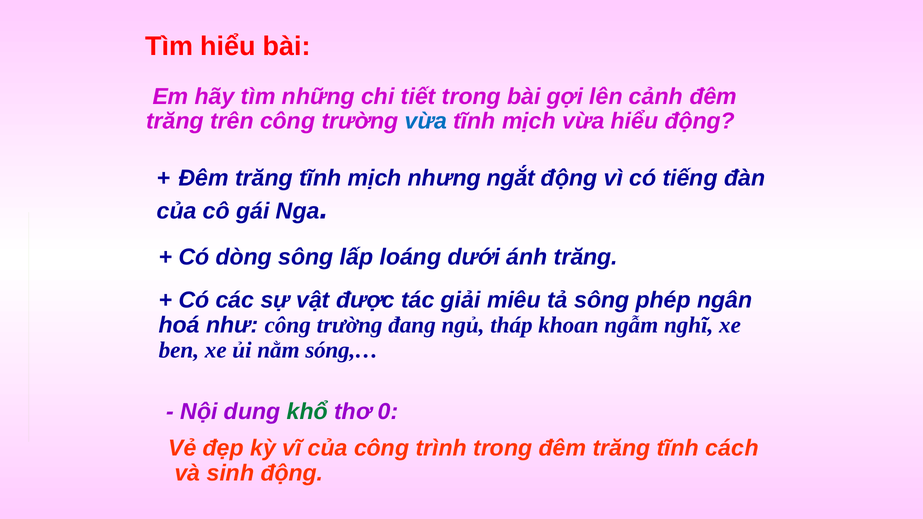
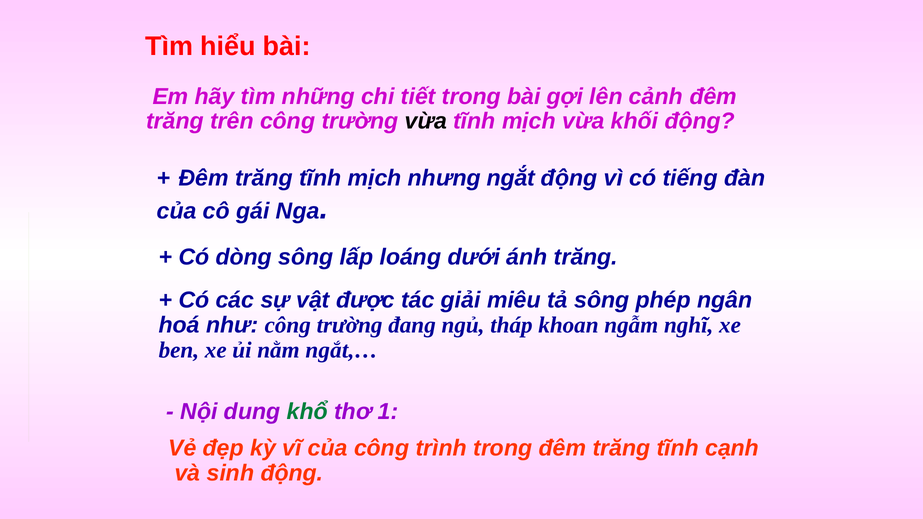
vừa colour: blue -> black (426, 121)
vừa hiểu: hiểu -> khối (634, 121)
sóng,…: sóng,… -> ngắt,… (342, 350)
0: 0 -> 1 (388, 412)
cách: cách -> cạnh (732, 448)
